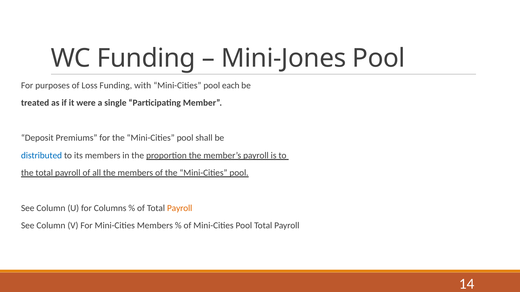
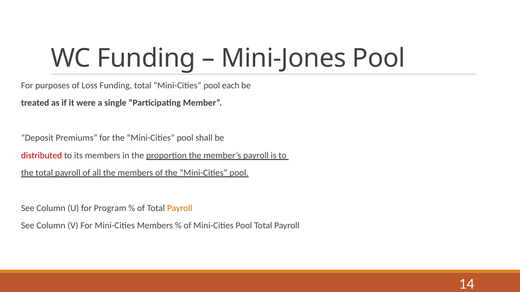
Funding with: with -> total (143, 86)
distributed colour: blue -> red (42, 156)
Columns: Columns -> Program (110, 208)
